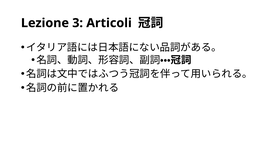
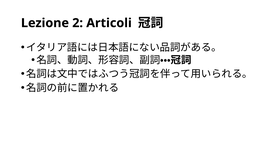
3: 3 -> 2 (78, 23)
